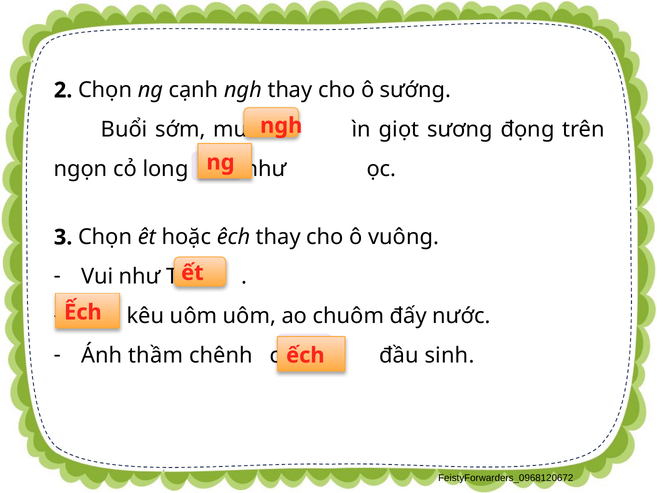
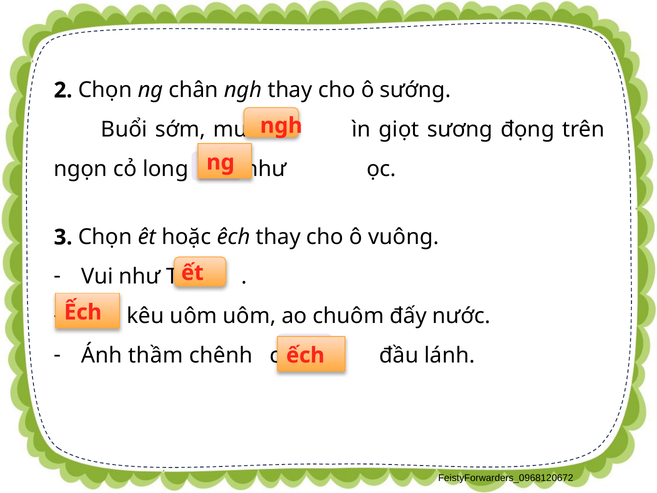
cạnh: cạnh -> chân (194, 90)
đầu sinh: sinh -> lánh (450, 355)
